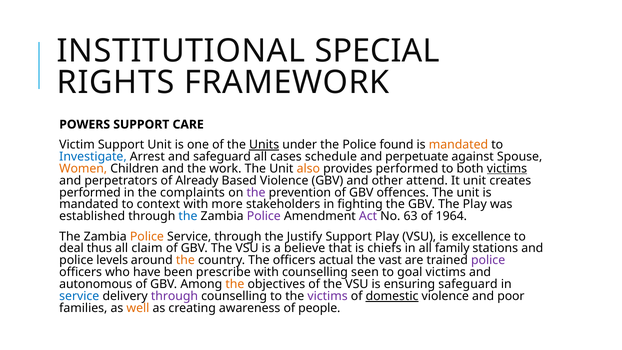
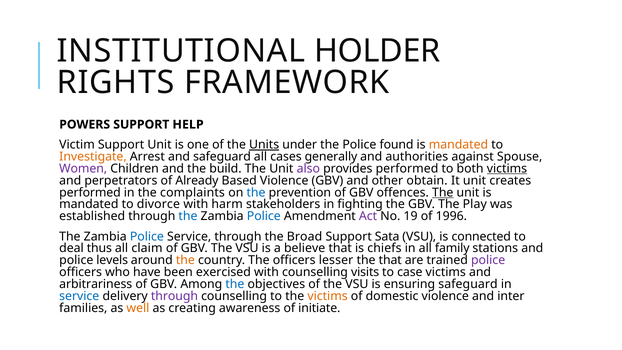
SPECIAL: SPECIAL -> HOLDER (377, 51)
CARE: CARE -> HELP (188, 124)
Investigate colour: blue -> orange (93, 157)
schedule: schedule -> generally (331, 157)
perpetuate: perpetuate -> authorities (417, 157)
Women colour: orange -> purple (83, 168)
work: work -> build (225, 168)
also colour: orange -> purple (308, 168)
attend: attend -> obtain (427, 180)
the colour: purple -> blue (256, 192)
The underline: none -> present (443, 192)
context: context -> divorce (158, 204)
more: more -> harm (227, 204)
Police colour: purple -> blue (264, 216)
63: 63 -> 19 (411, 216)
1964: 1964 -> 1996 (451, 216)
Police colour: orange -> blue (147, 236)
Justify: Justify -> Broad (305, 236)
Support Play: Play -> Sata (387, 236)
excellence: excellence -> connected (481, 236)
actual: actual -> lesser (336, 260)
the vast: vast -> that (390, 260)
prescribe: prescribe -> exercised (223, 272)
seen: seen -> visits (365, 272)
goal: goal -> case (410, 272)
autonomous: autonomous -> arbitrariness (96, 284)
the colour: orange -> blue (235, 284)
victims colour: purple -> orange (328, 296)
domestic underline: present -> none (392, 296)
poor: poor -> inter (511, 296)
people: people -> initiate (319, 308)
